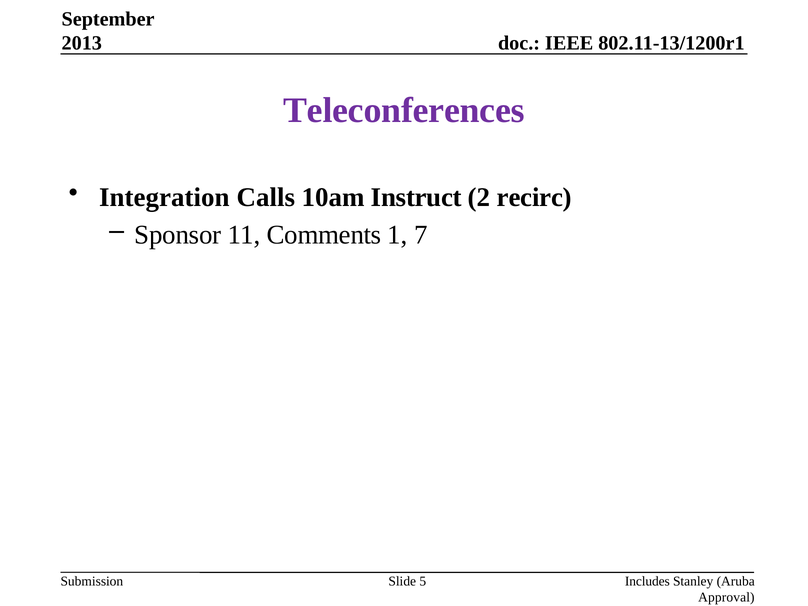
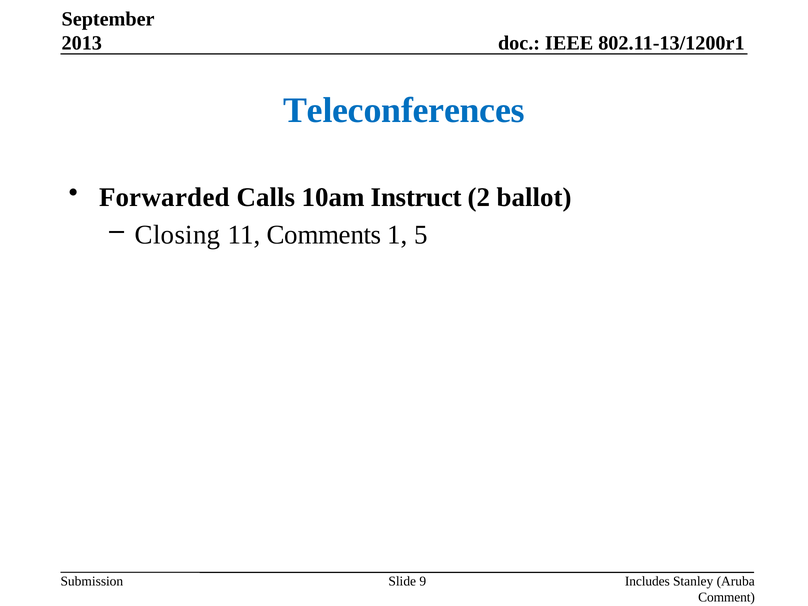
Teleconferences colour: purple -> blue (404, 110)
Integration: Integration -> Forwarded (164, 197)
recirc: recirc -> ballot (534, 197)
Sponsor: Sponsor -> Closing (178, 235)
7: 7 -> 5 (421, 235)
5: 5 -> 9 (423, 581)
Approval: Approval -> Comment (727, 597)
